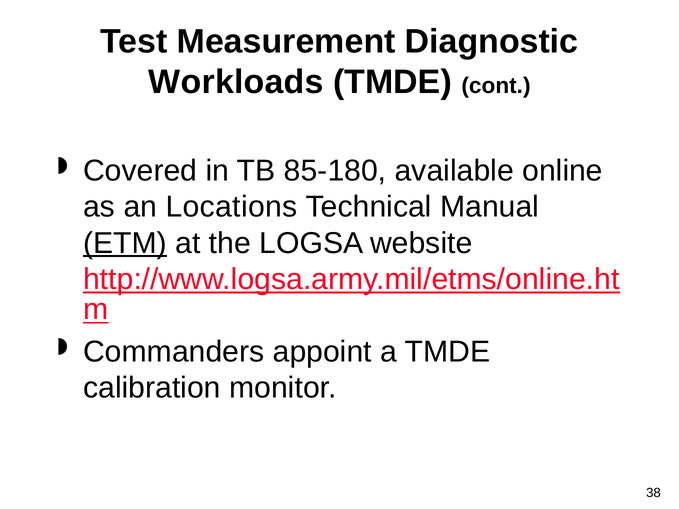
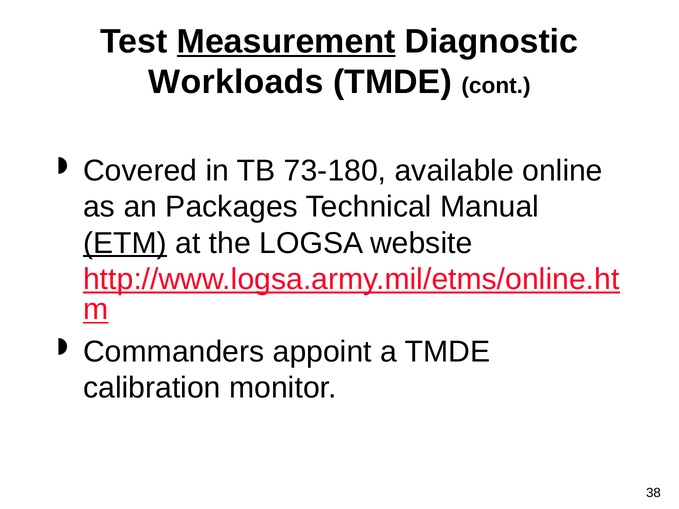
Measurement underline: none -> present (286, 41)
85-180: 85-180 -> 73-180 (335, 171)
Locations: Locations -> Packages (232, 207)
